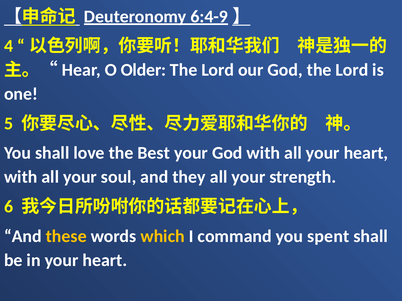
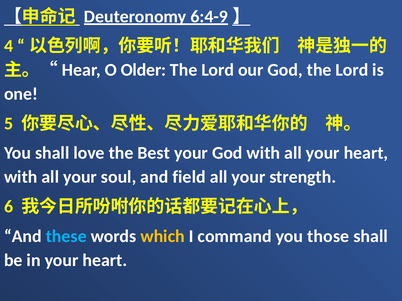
they: they -> field (189, 177)
these colour: yellow -> light blue (66, 237)
spent: spent -> those (328, 237)
